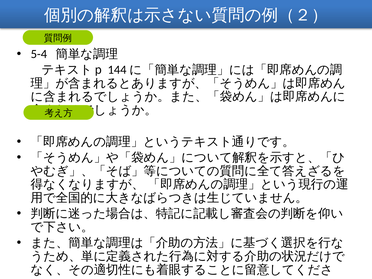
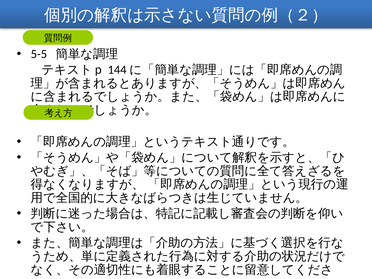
5-4: 5-4 -> 5-5 (39, 54)
